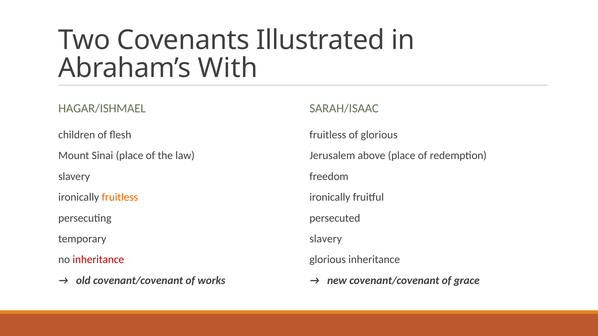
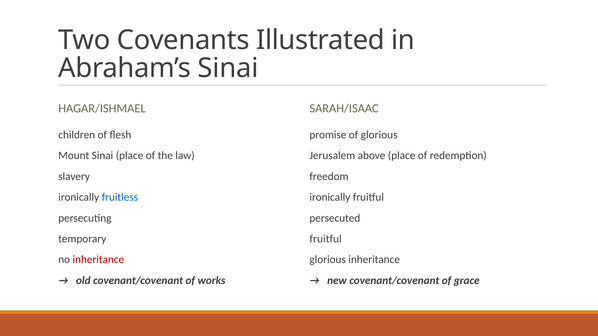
Abraham’s With: With -> Sinai (228, 68)
fruitless: fruitless -> promise (328, 135)
fruitless colour: orange -> blue (120, 197)
slavery: slavery -> fruitful (326, 239)
